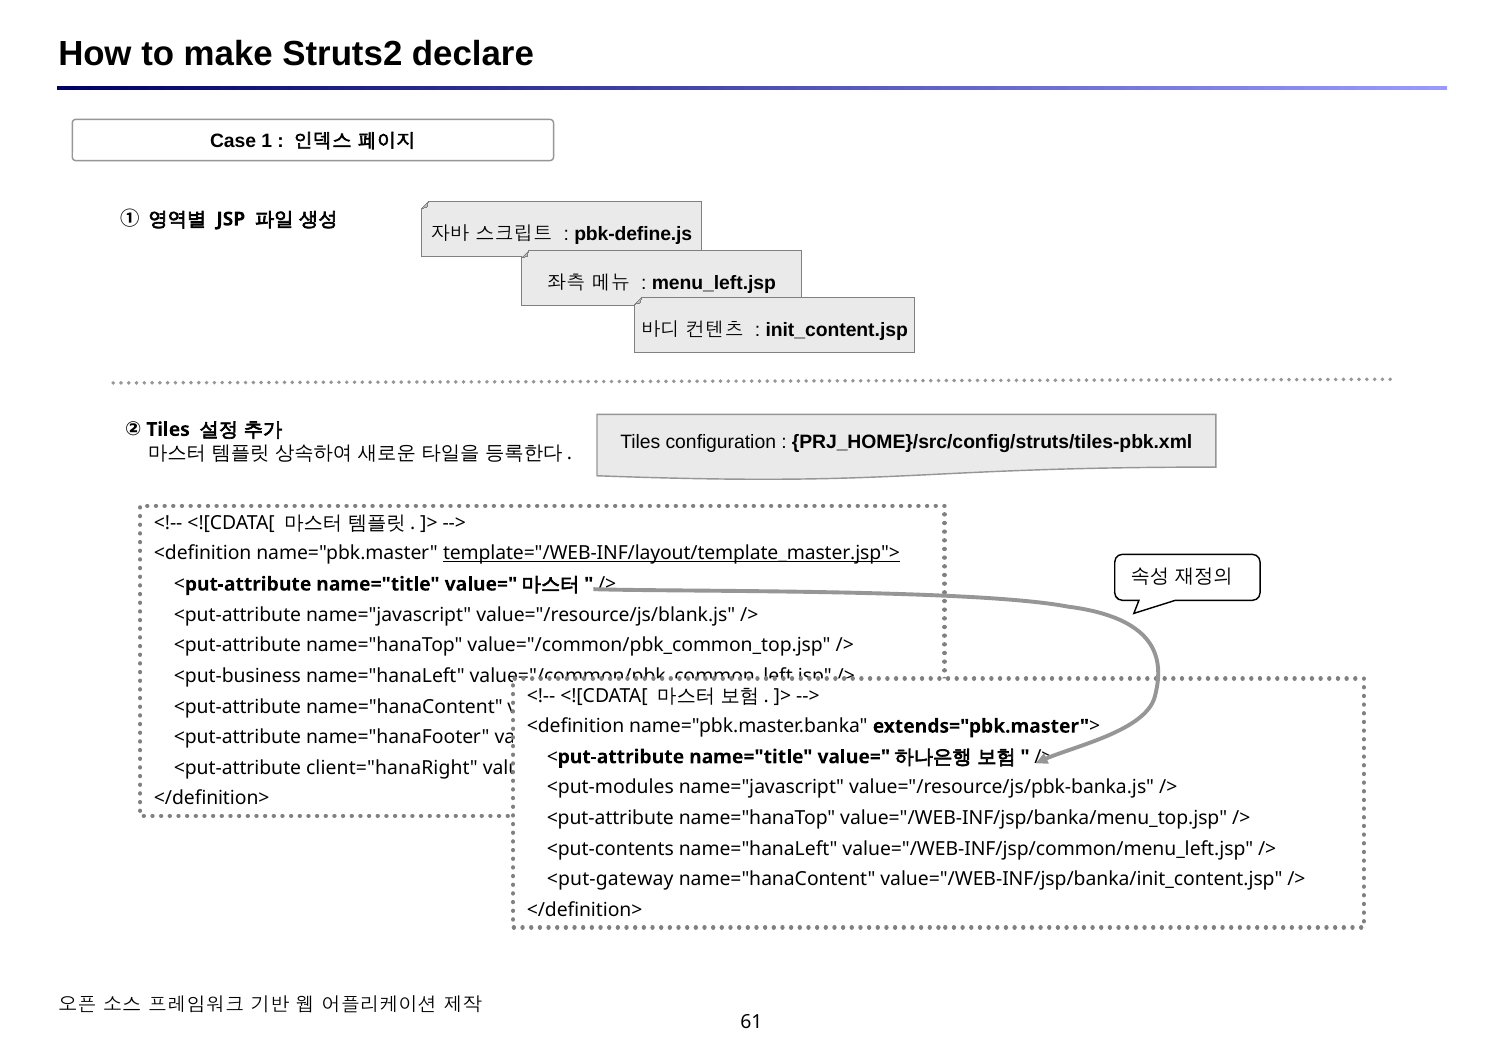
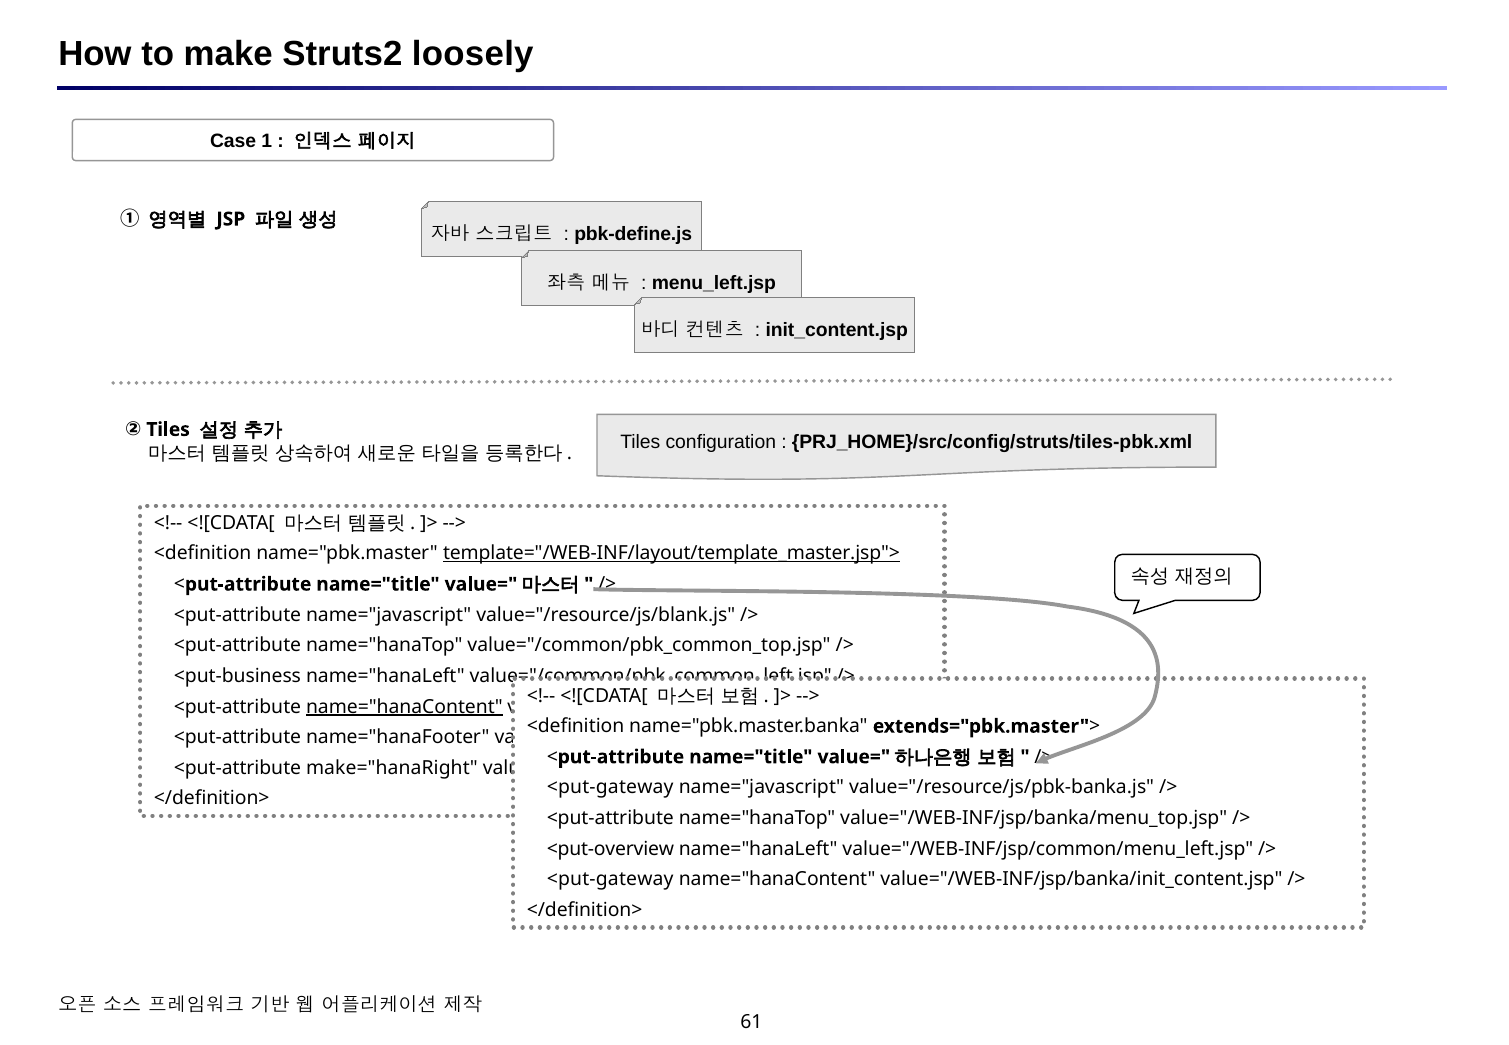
declare: declare -> loosely (473, 54)
name="hanaContent underline: none -> present (404, 706)
client="hanaRight: client="hanaRight -> make="hanaRight (392, 768)
<put-modules: <put-modules -> <put-gateway (610, 787)
<put-contents: <put-contents -> <put-overview (610, 848)
